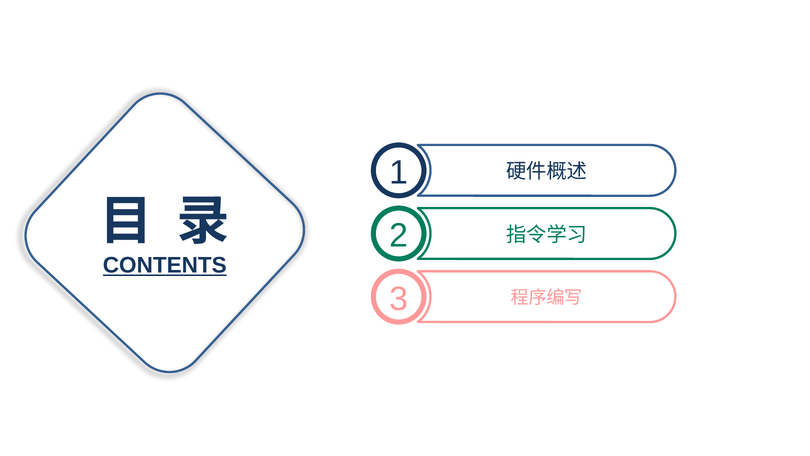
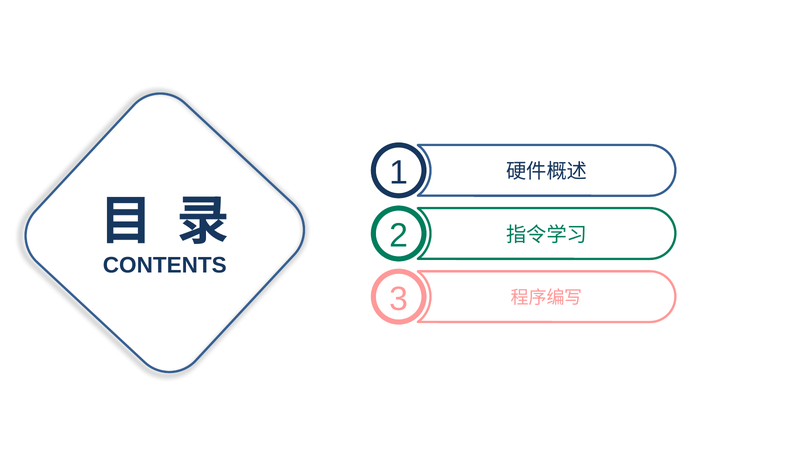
CONTENTS underline: present -> none (165, 265)
